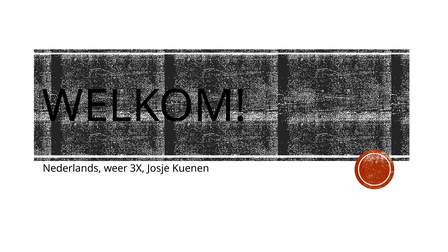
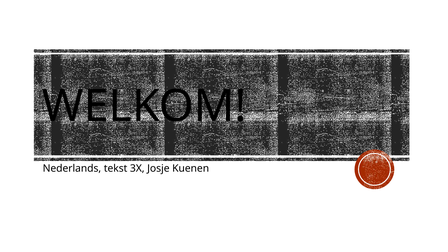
weer: weer -> tekst (116, 168)
